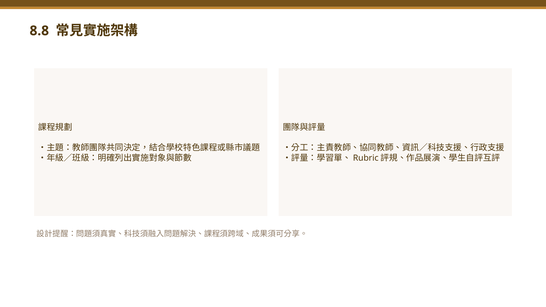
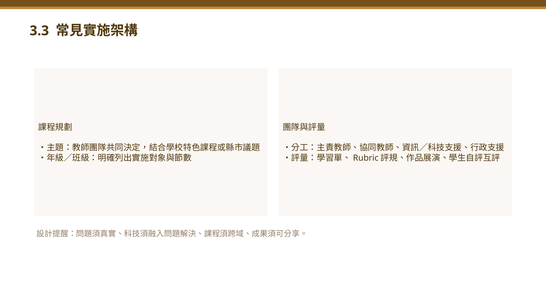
8.8: 8.8 -> 3.3 (39, 31)
